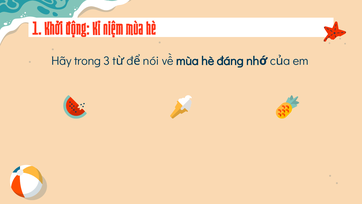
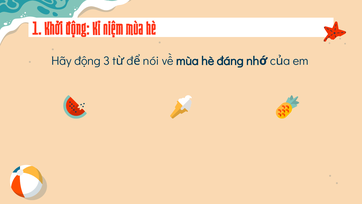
Hãy trong: trong -> động (88, 61)
